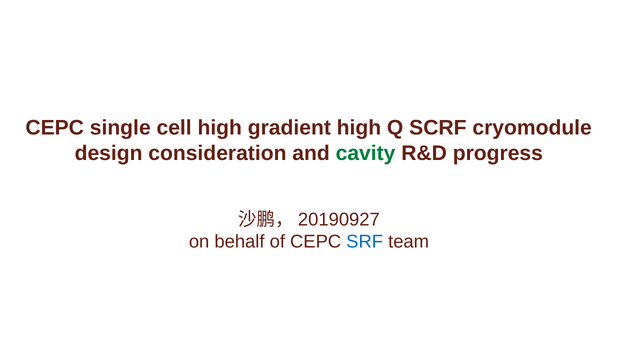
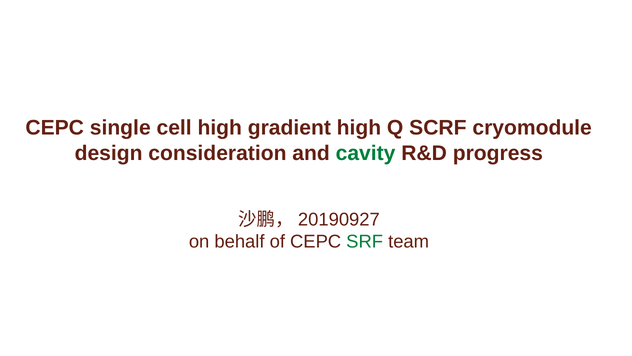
SRF colour: blue -> green (365, 241)
